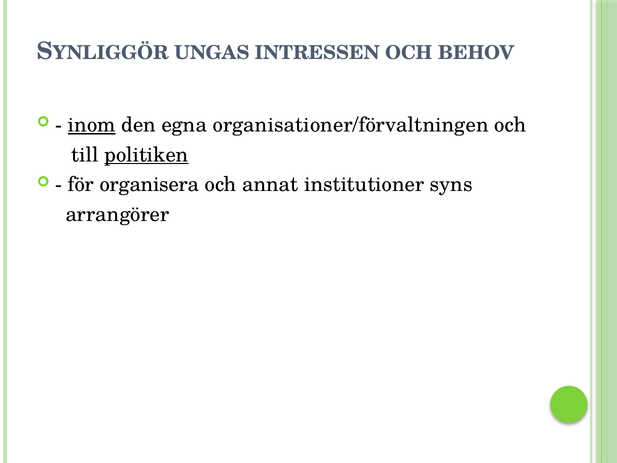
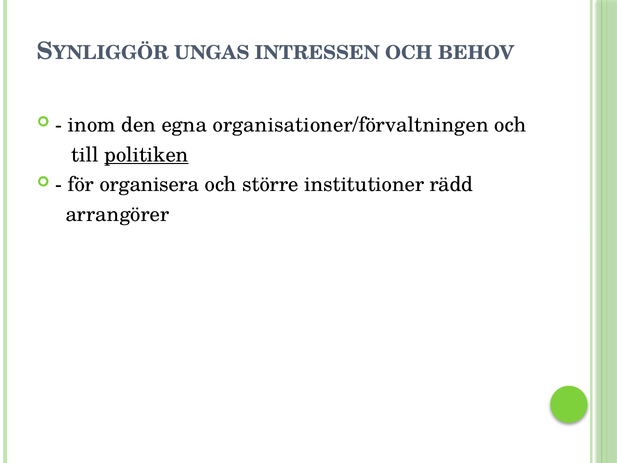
inom underline: present -> none (92, 125)
annat: annat -> större (270, 184)
syns: syns -> rädd (451, 184)
